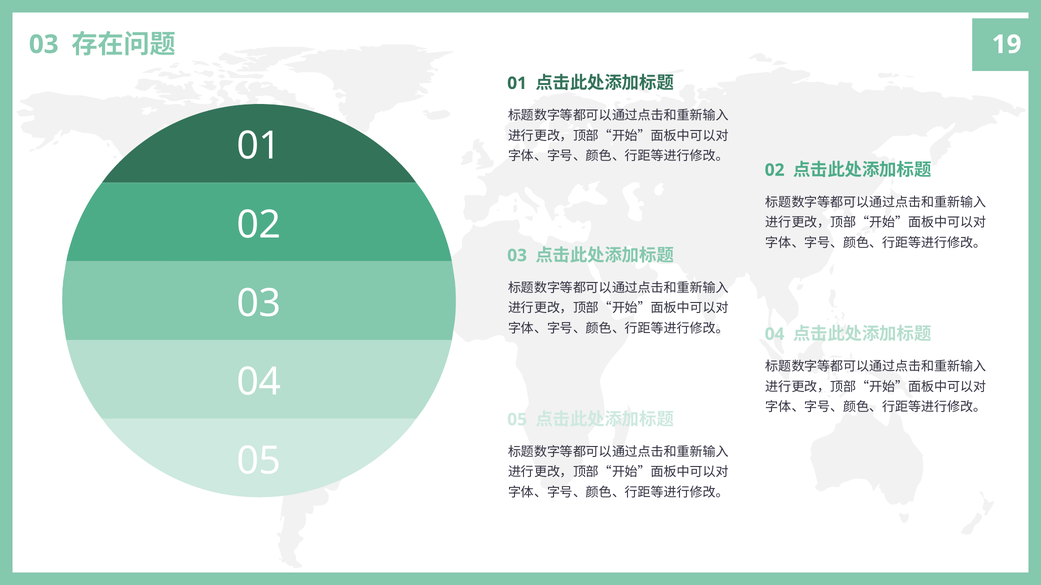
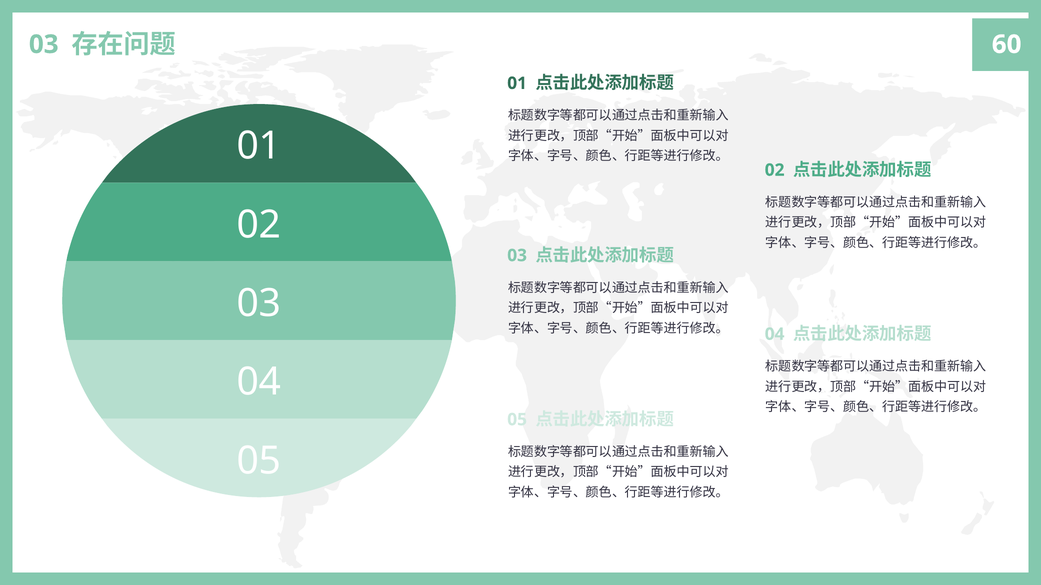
19: 19 -> 60 (1007, 44)
